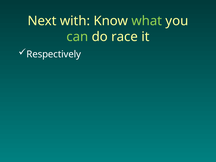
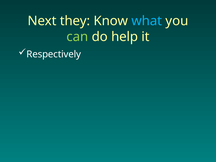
with: with -> they (75, 21)
what colour: light green -> light blue (147, 21)
race: race -> help (125, 37)
